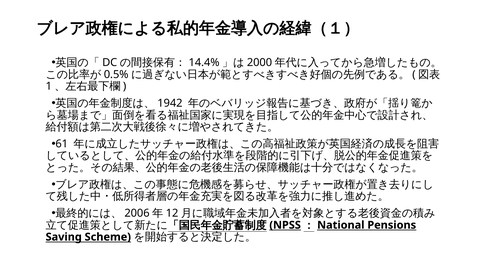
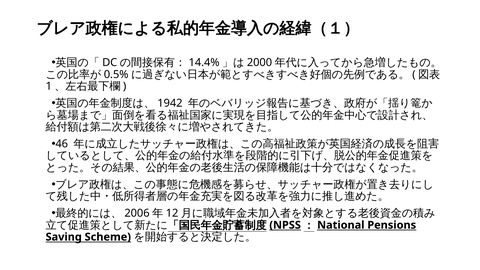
61: 61 -> 46 (62, 144)
